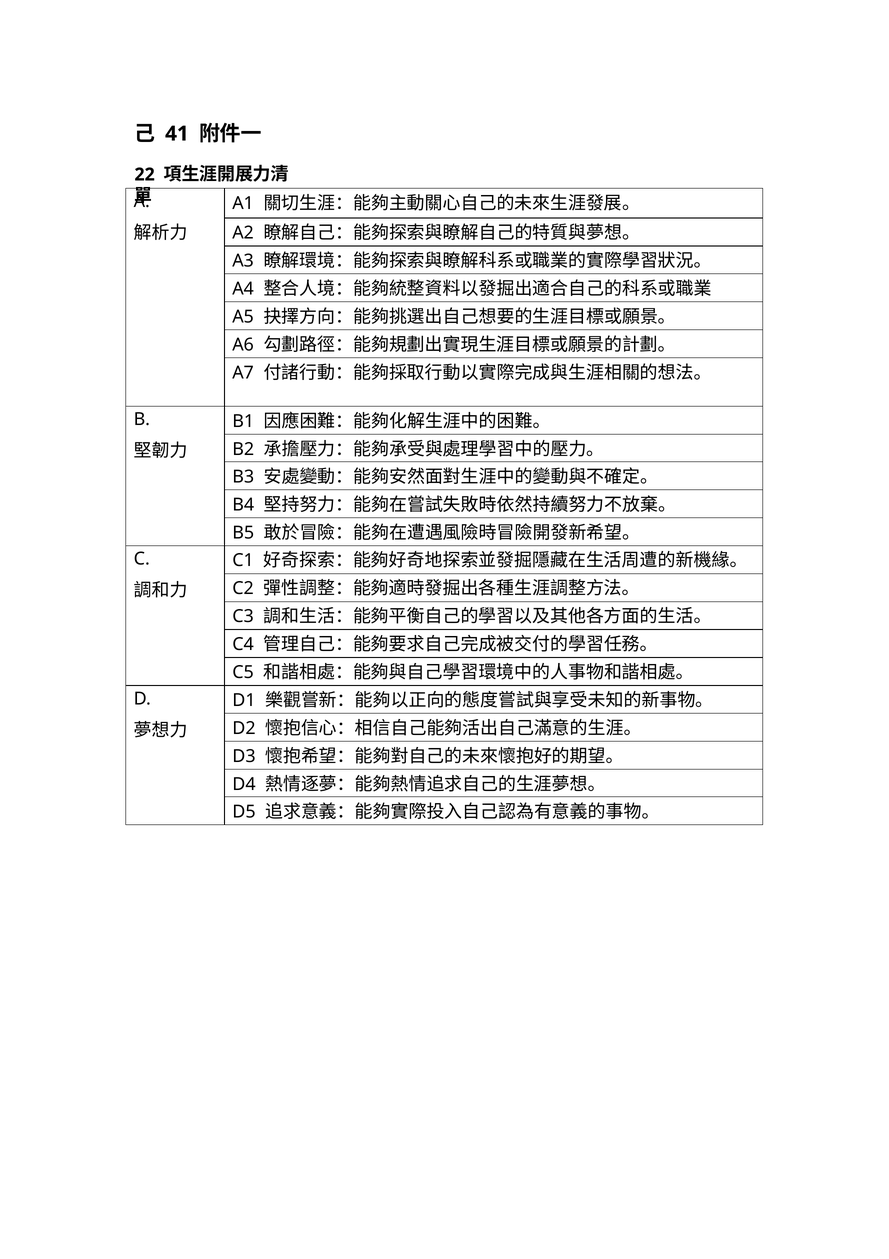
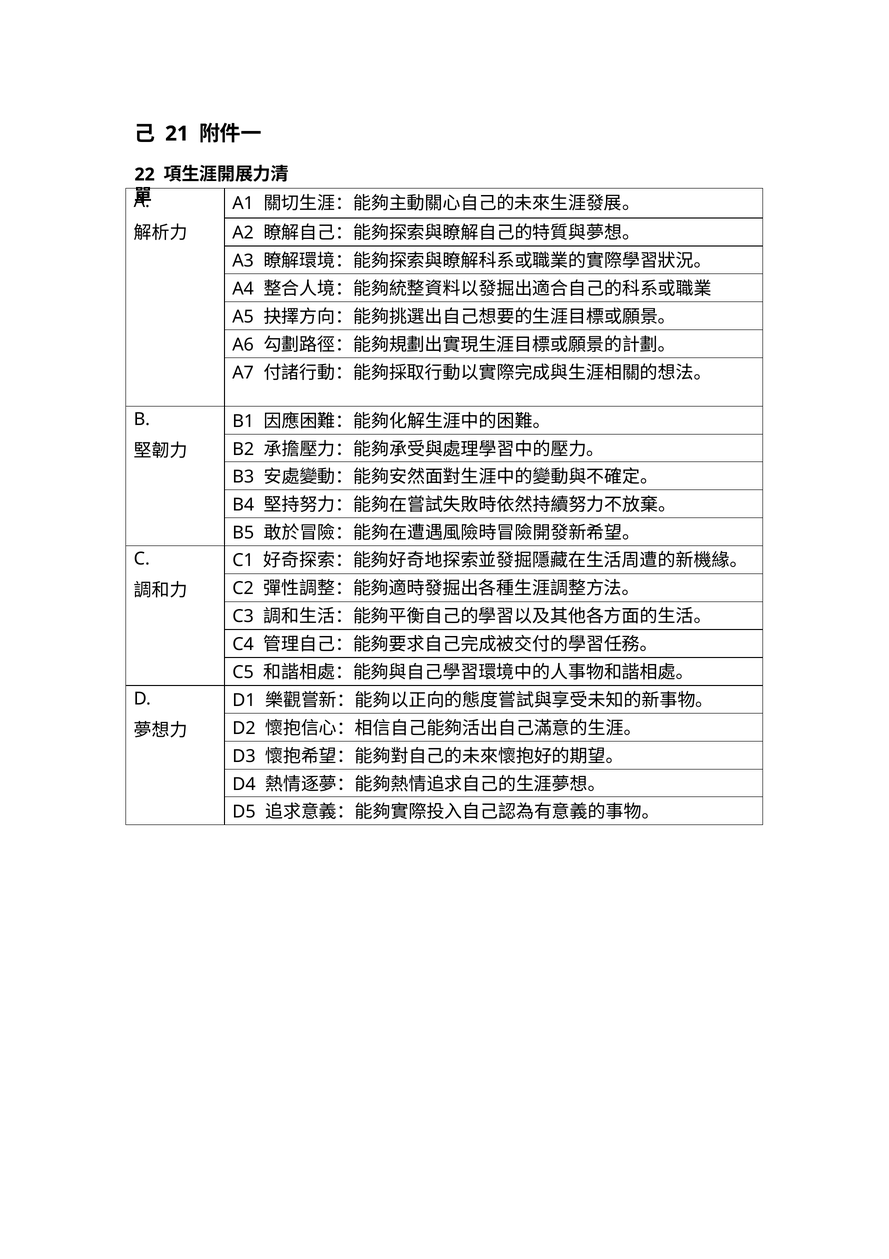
41: 41 -> 21 (177, 134)
